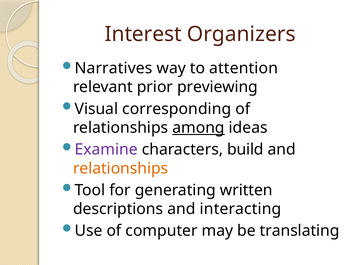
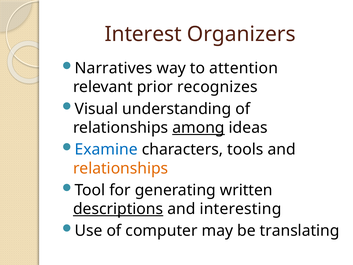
previewing: previewing -> recognizes (217, 87)
corresponding: corresponding -> understanding (177, 109)
Examine colour: purple -> blue (106, 149)
build: build -> tools (245, 149)
descriptions underline: none -> present (118, 209)
interacting: interacting -> interesting (241, 209)
